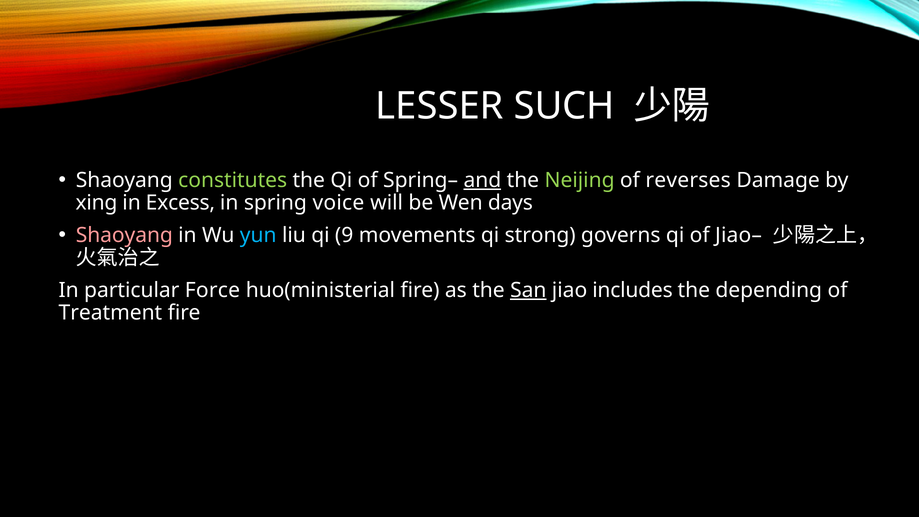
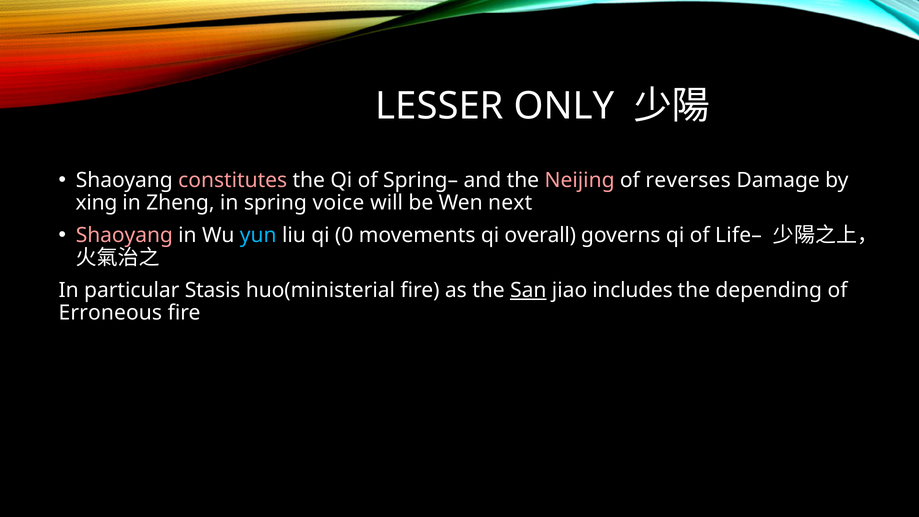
SUCH: SUCH -> ONLY (564, 106)
constitutes colour: light green -> pink (233, 180)
and underline: present -> none (482, 180)
Neijing colour: light green -> pink (580, 180)
Excess: Excess -> Zheng (180, 203)
days: days -> next (510, 203)
9: 9 -> 0 (344, 235)
strong: strong -> overall (540, 235)
Jiao–: Jiao– -> Life– (739, 235)
Force: Force -> Stasis (213, 290)
Treatment: Treatment -> Erroneous (110, 313)
